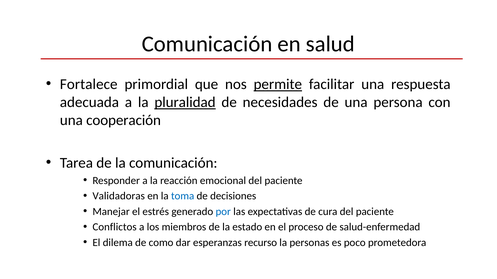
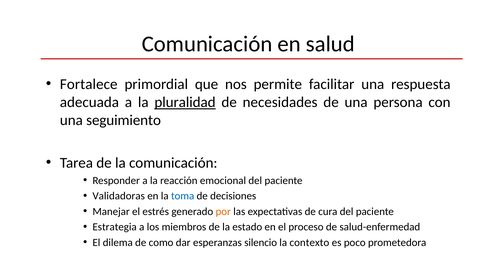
permite underline: present -> none (278, 84)
cooperación: cooperación -> seguimiento (124, 121)
por colour: blue -> orange (223, 212)
Conflictos: Conflictos -> Estrategia (115, 227)
recurso: recurso -> silencio (261, 243)
personas: personas -> contexto (309, 243)
